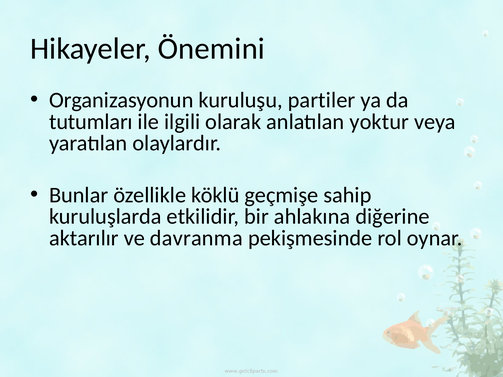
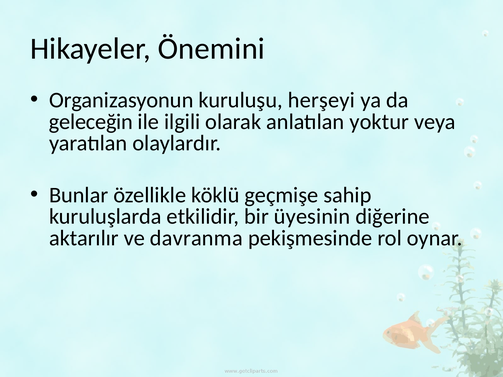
partiler: partiler -> herşeyi (322, 100)
tutumları: tutumları -> geleceğin (91, 122)
ahlakına: ahlakına -> üyesinin (312, 217)
